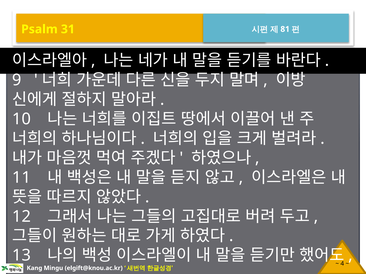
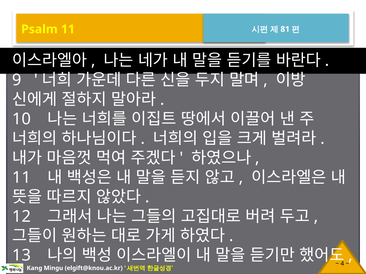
Psalm 31: 31 -> 11 (68, 29)
